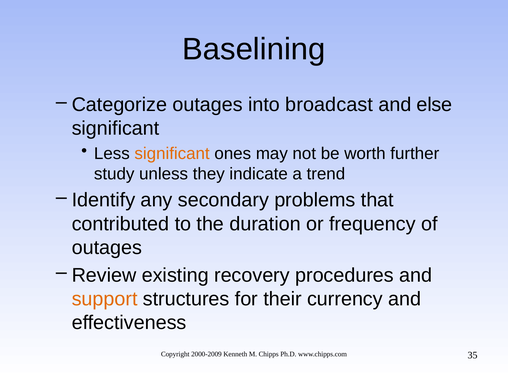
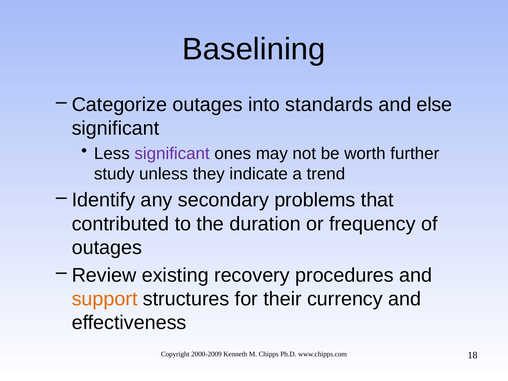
broadcast: broadcast -> standards (329, 105)
significant colour: orange -> purple (172, 154)
35: 35 -> 18 (473, 355)
